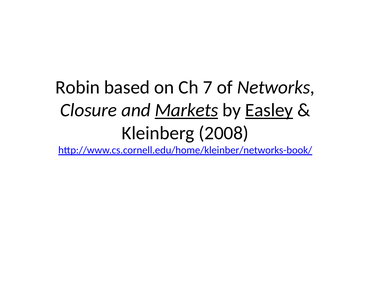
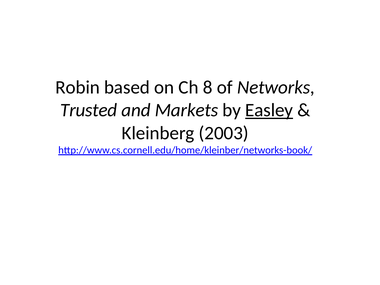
7: 7 -> 8 (208, 87)
Closure: Closure -> Trusted (89, 110)
Markets underline: present -> none (187, 110)
2008: 2008 -> 2003 (224, 133)
